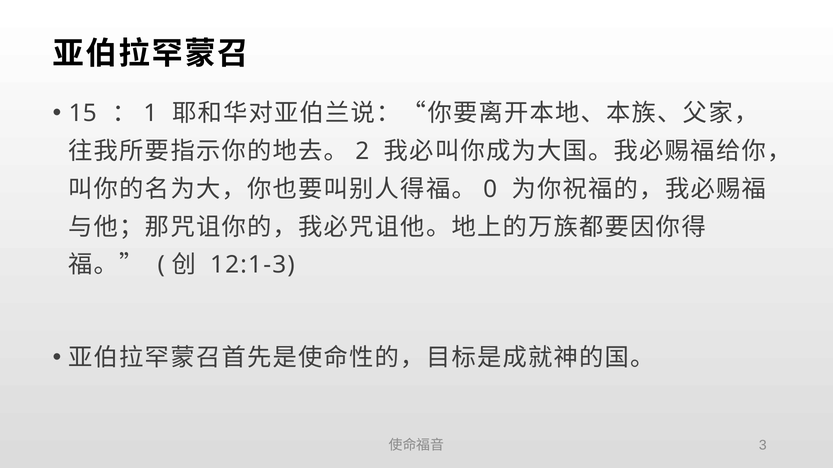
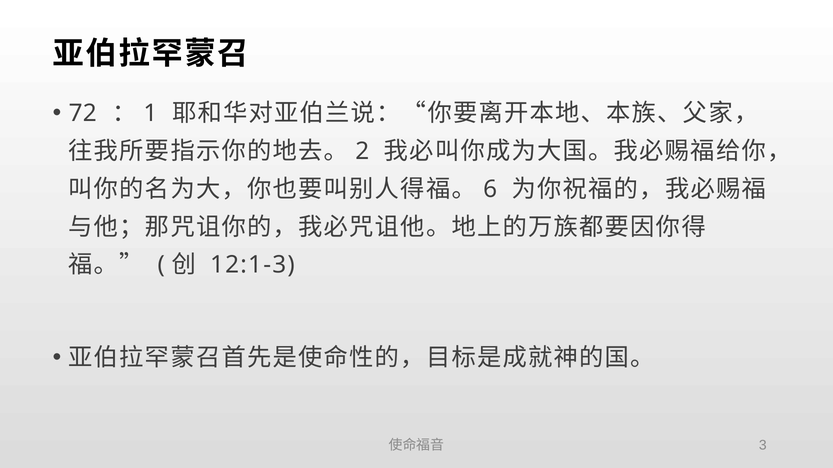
15: 15 -> 72 (83, 114)
0: 0 -> 6 (490, 189)
